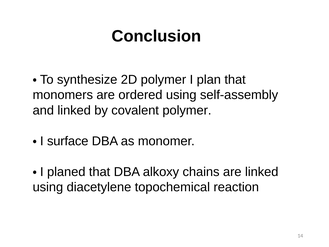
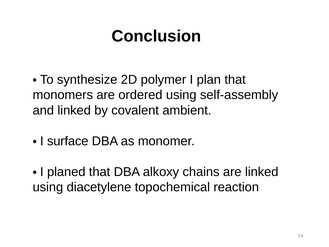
covalent polymer: polymer -> ambient (187, 110)
